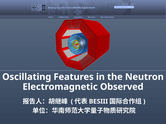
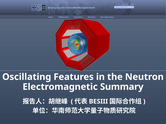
Observed: Observed -> Summary (122, 87)
